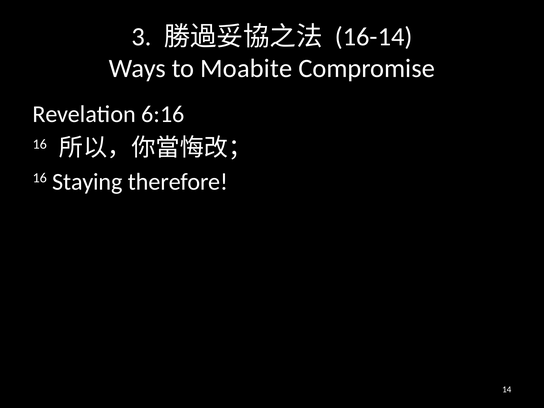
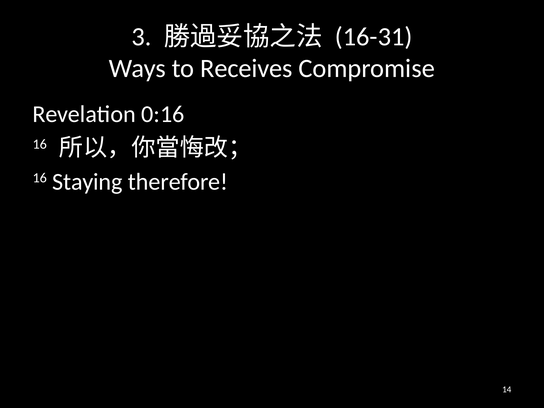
16-14: 16-14 -> 16-31 (374, 37)
Moabite: Moabite -> Receives (246, 69)
6:16: 6:16 -> 0:16 (163, 114)
